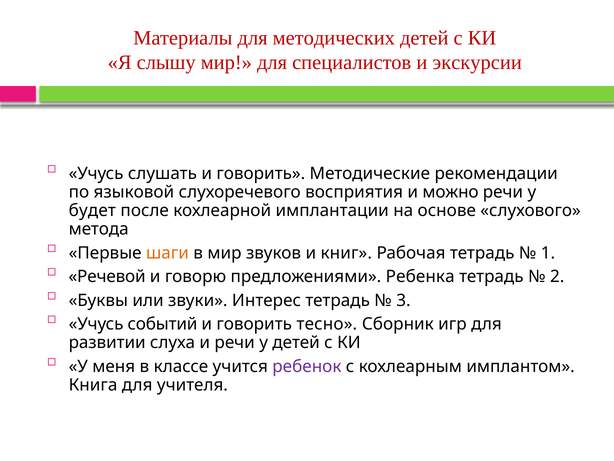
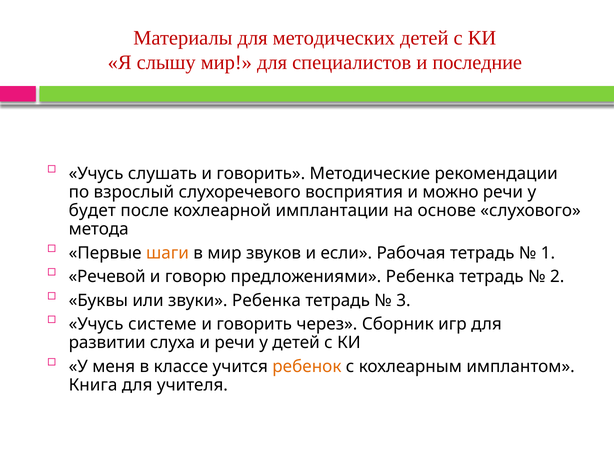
экскурсии: экскурсии -> последние (477, 62)
языковой: языковой -> взрослый (134, 192)
книг: книг -> если (346, 253)
звуки Интерес: Интерес -> Ребенка (266, 300)
событий: событий -> системе (162, 324)
тесно: тесно -> через (327, 324)
ребенок colour: purple -> orange (307, 366)
